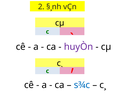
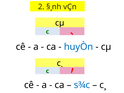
huyÒn colour: purple -> blue (79, 47)
